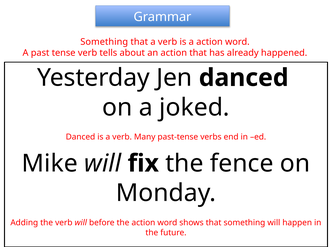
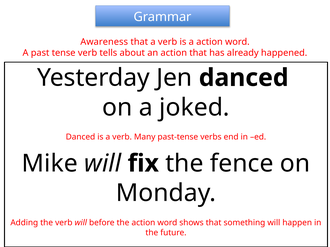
Something: Something -> Awareness (104, 42)
